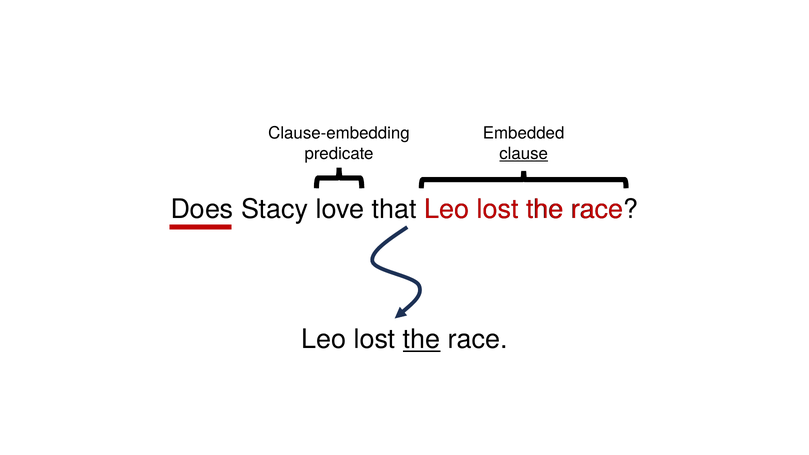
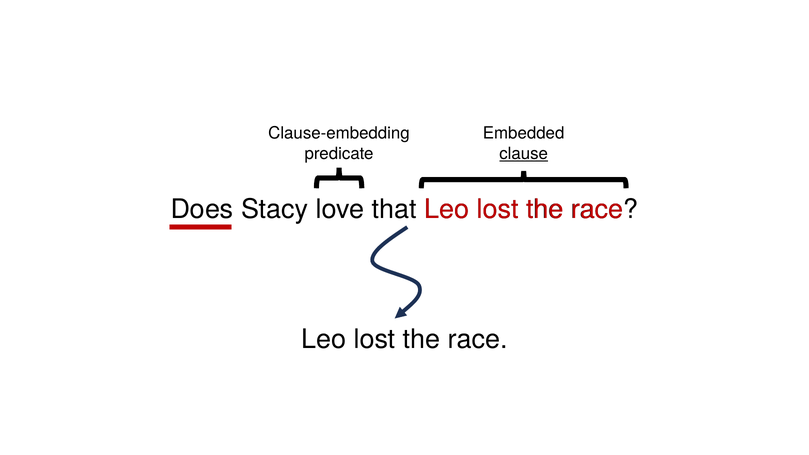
the underline: present -> none (422, 340)
